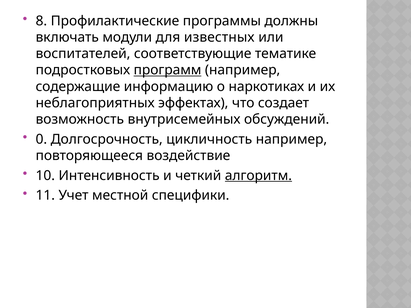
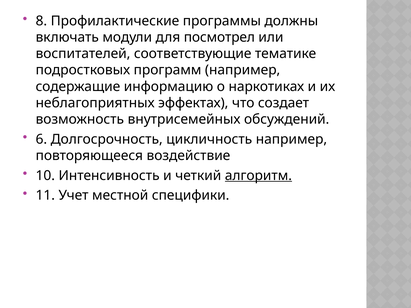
известных: известных -> посмотрел (219, 37)
программ underline: present -> none (168, 70)
0: 0 -> 6 (41, 139)
